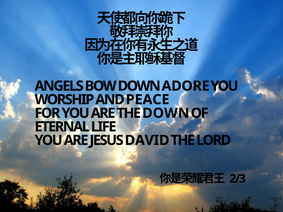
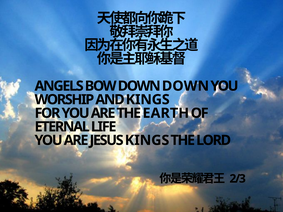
DOWN ADORE: ADORE -> DOWN (185, 86)
AND PEACE: PEACE -> KINGS (148, 100)
THE DOWN: DOWN -> EARTH (166, 113)
JESUS DAVID: DAVID -> KINGS (147, 140)
